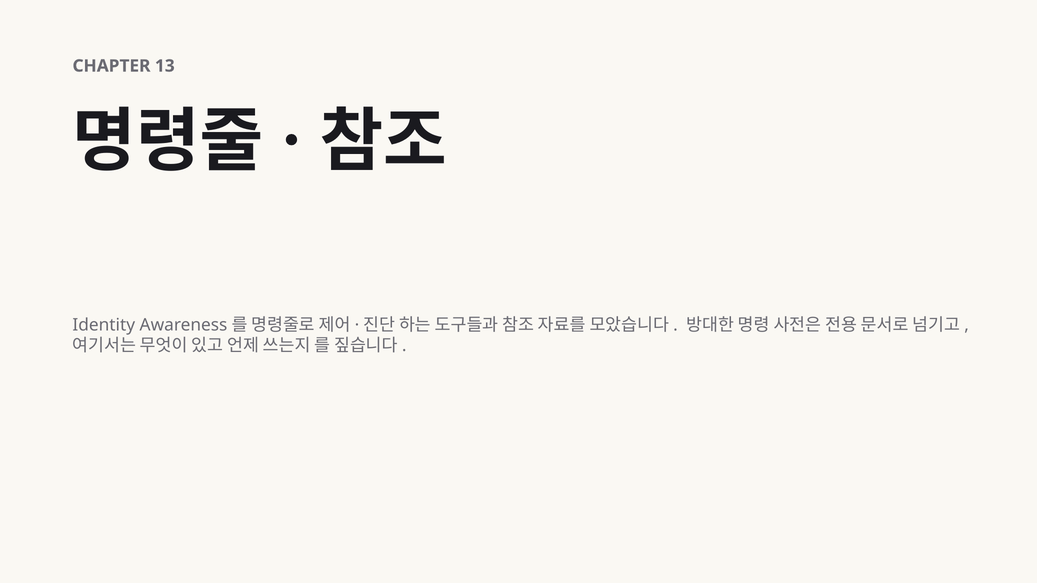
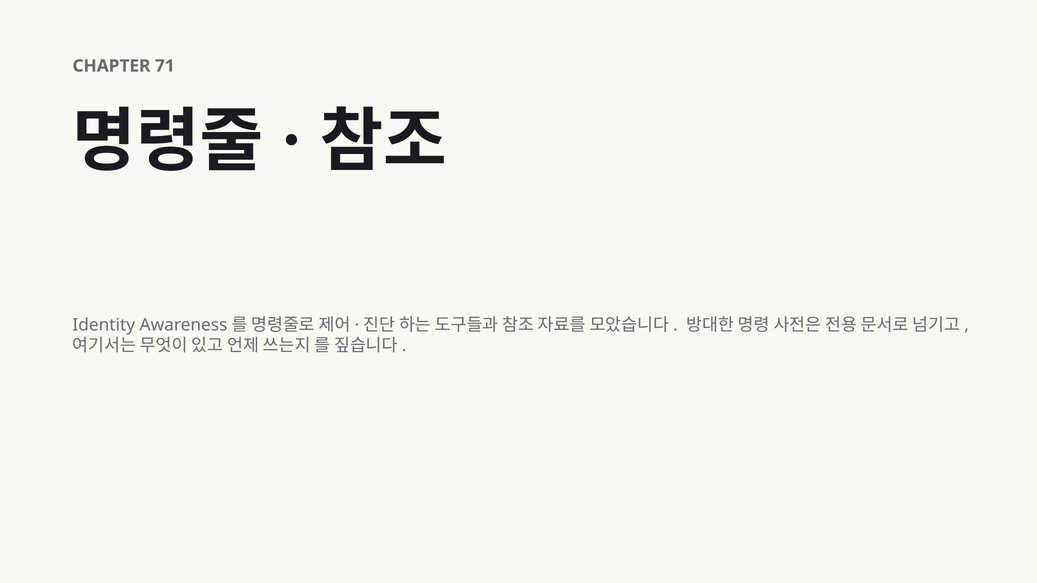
13: 13 -> 71 (165, 66)
